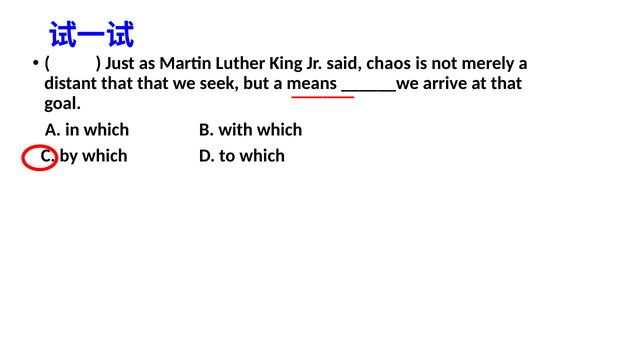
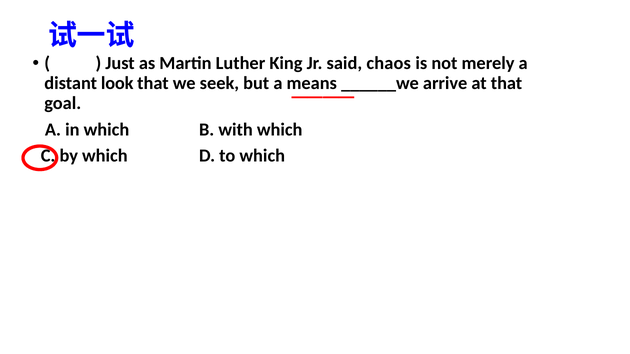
distant that: that -> look (117, 83)
